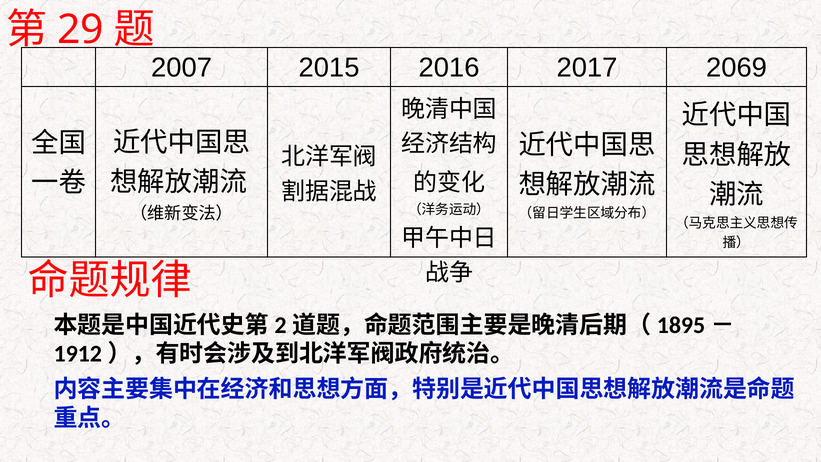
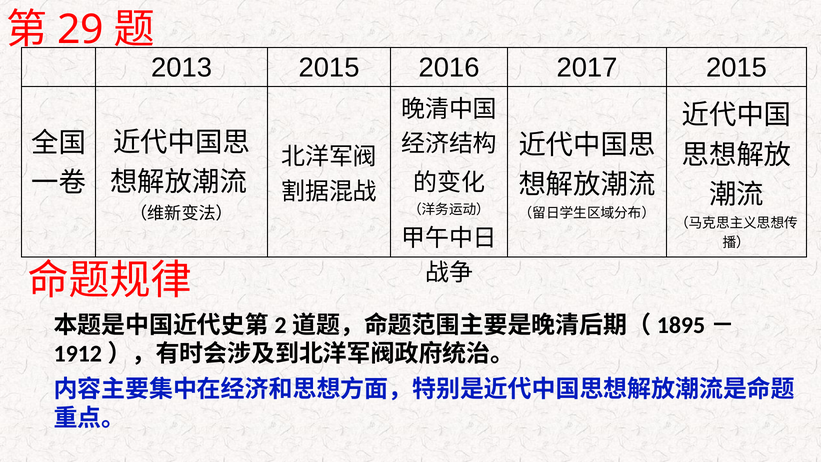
2007: 2007 -> 2013 (182, 67)
2017 2069: 2069 -> 2015 (737, 67)
